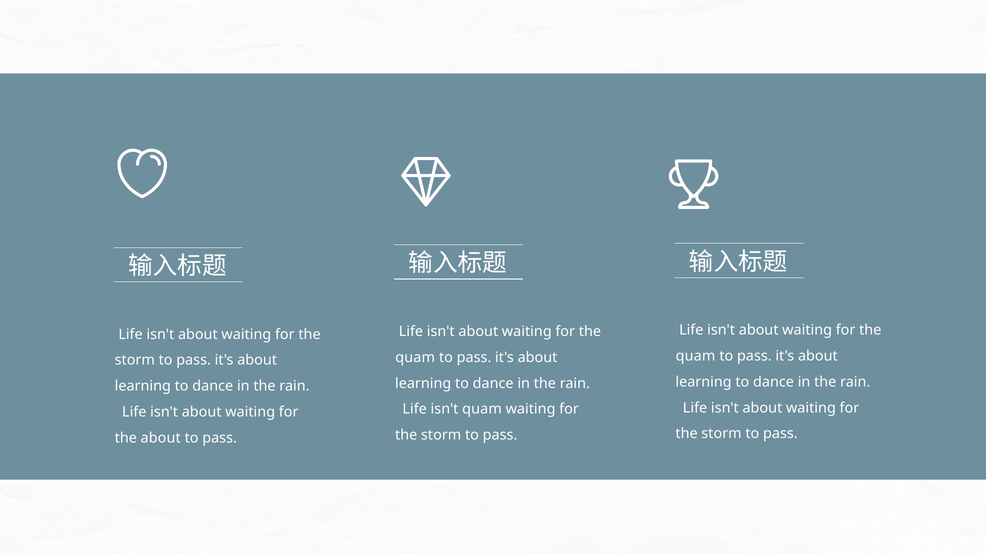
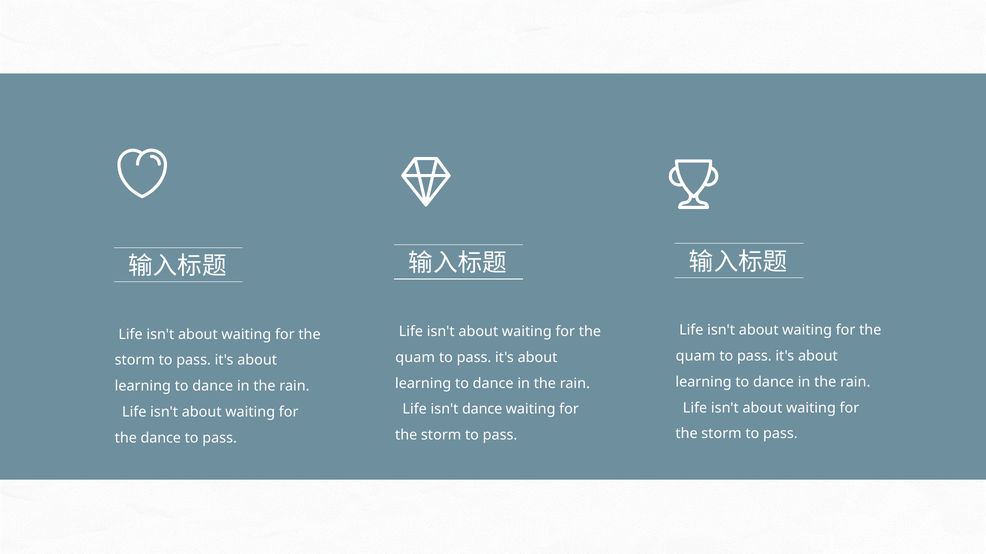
isn't quam: quam -> dance (482, 410)
the about: about -> dance (161, 438)
